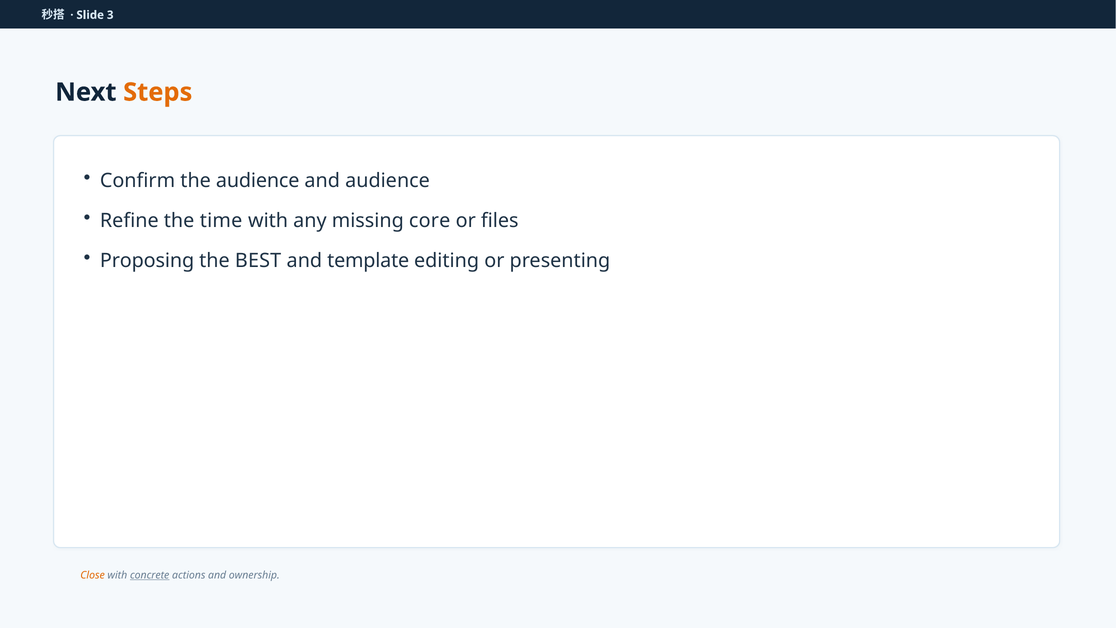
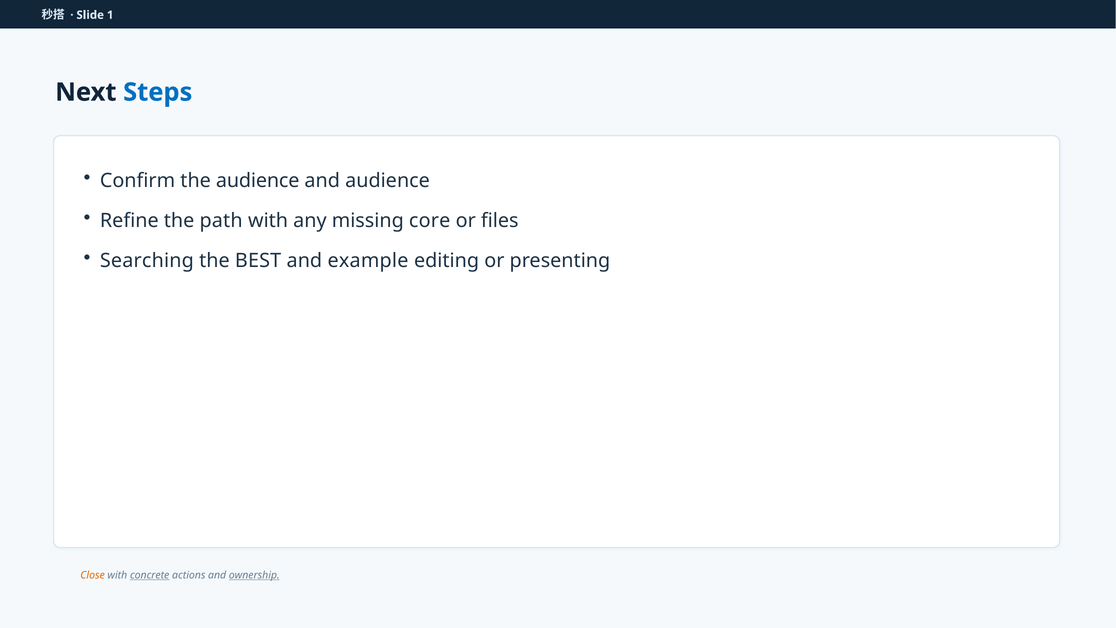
3: 3 -> 1 (110, 15)
Steps colour: orange -> blue (158, 92)
time: time -> path (221, 221)
Proposing: Proposing -> Searching (147, 261)
template: template -> example (368, 261)
ownership underline: none -> present (254, 575)
